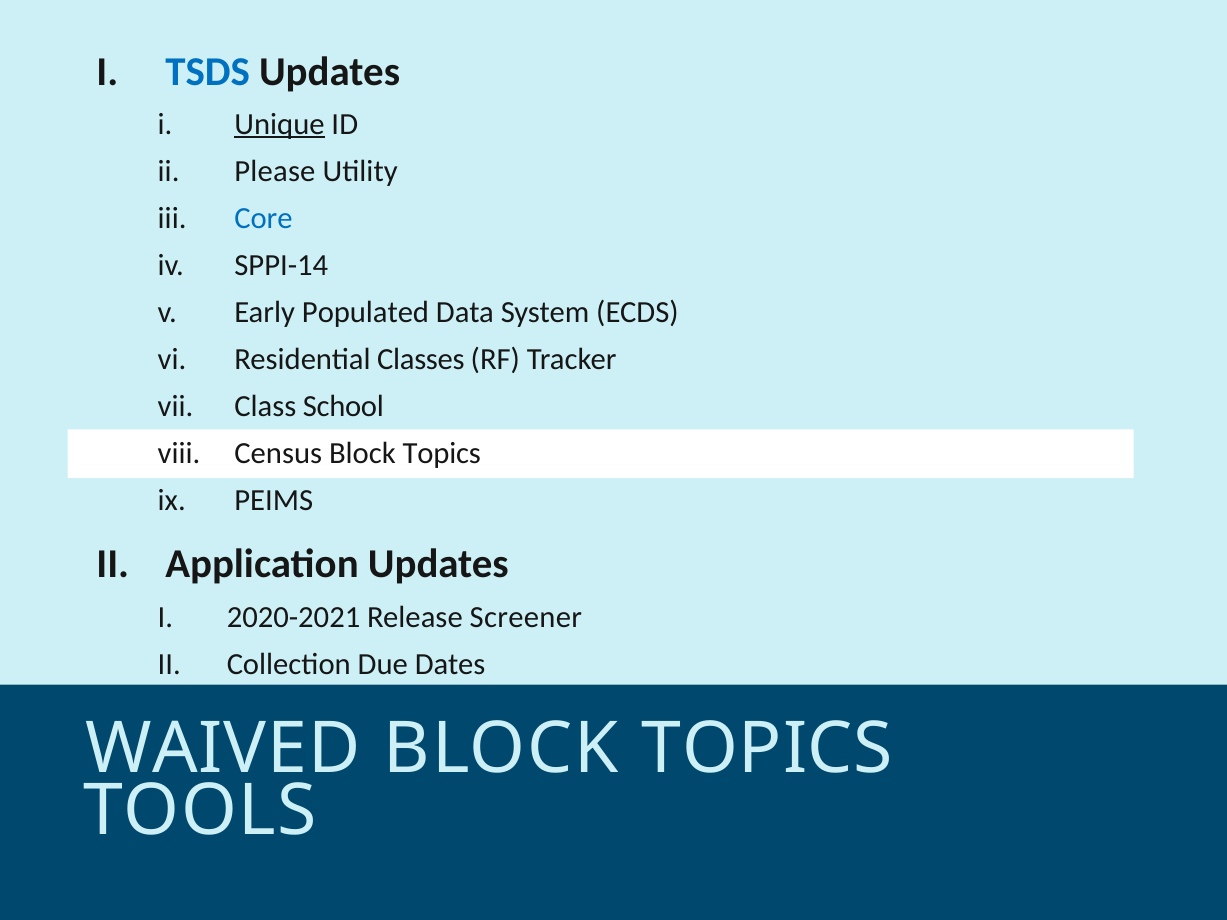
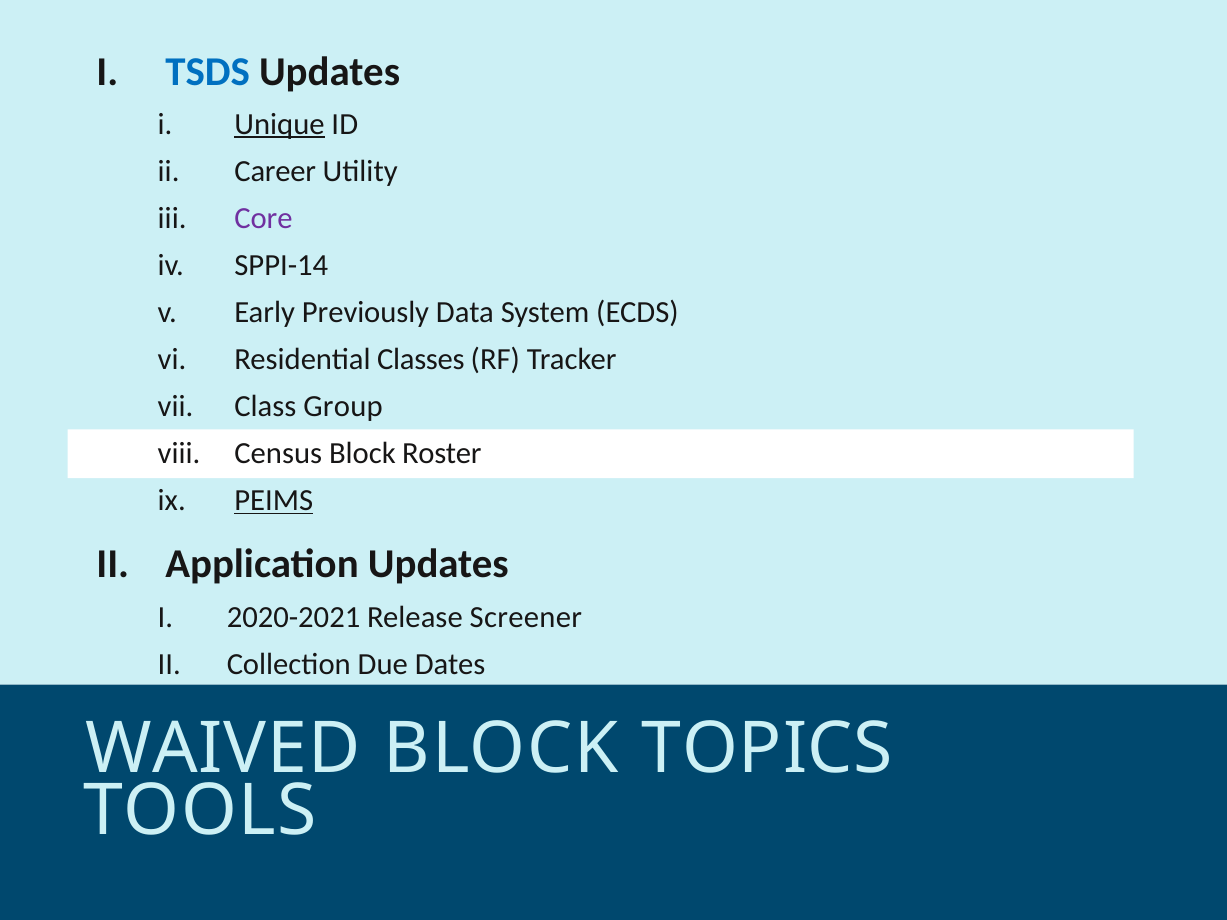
Please: Please -> Career (275, 171)
Core colour: blue -> purple (263, 218)
Populated: Populated -> Previously (366, 312)
School: School -> Group (343, 406)
Census Block Topics: Topics -> Roster (442, 453)
PEIMS underline: none -> present (274, 500)
